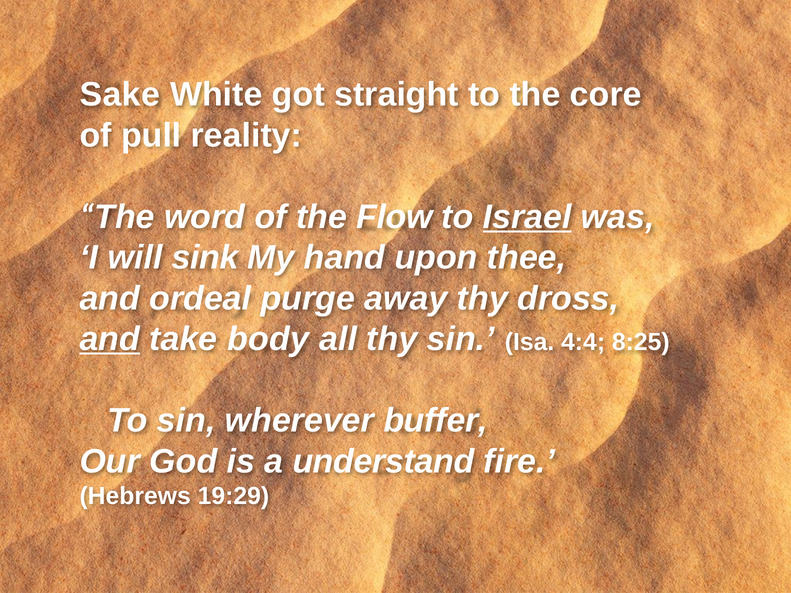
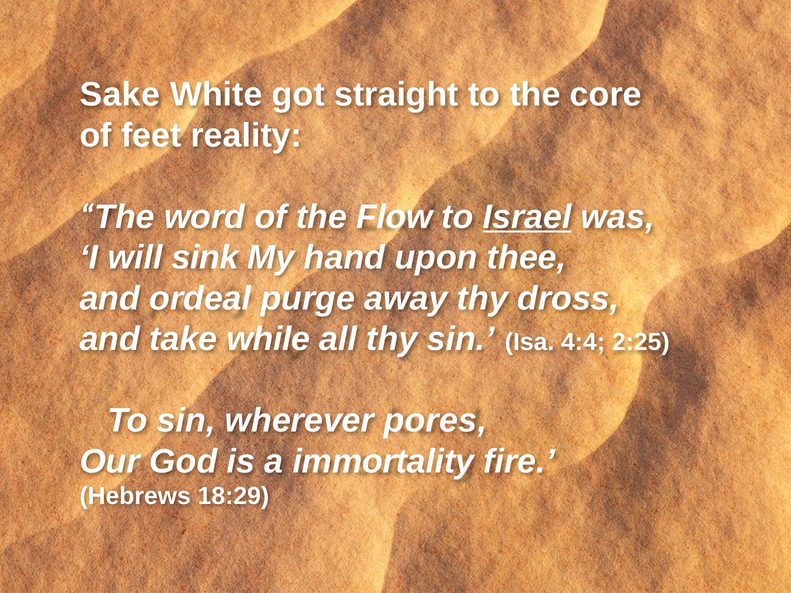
pull: pull -> feet (151, 135)
and underline: present -> none (110, 339)
body: body -> while (268, 339)
8:25: 8:25 -> 2:25 (641, 342)
buffer: buffer -> pores (435, 421)
understand: understand -> immortality (383, 462)
19:29: 19:29 -> 18:29 (233, 496)
